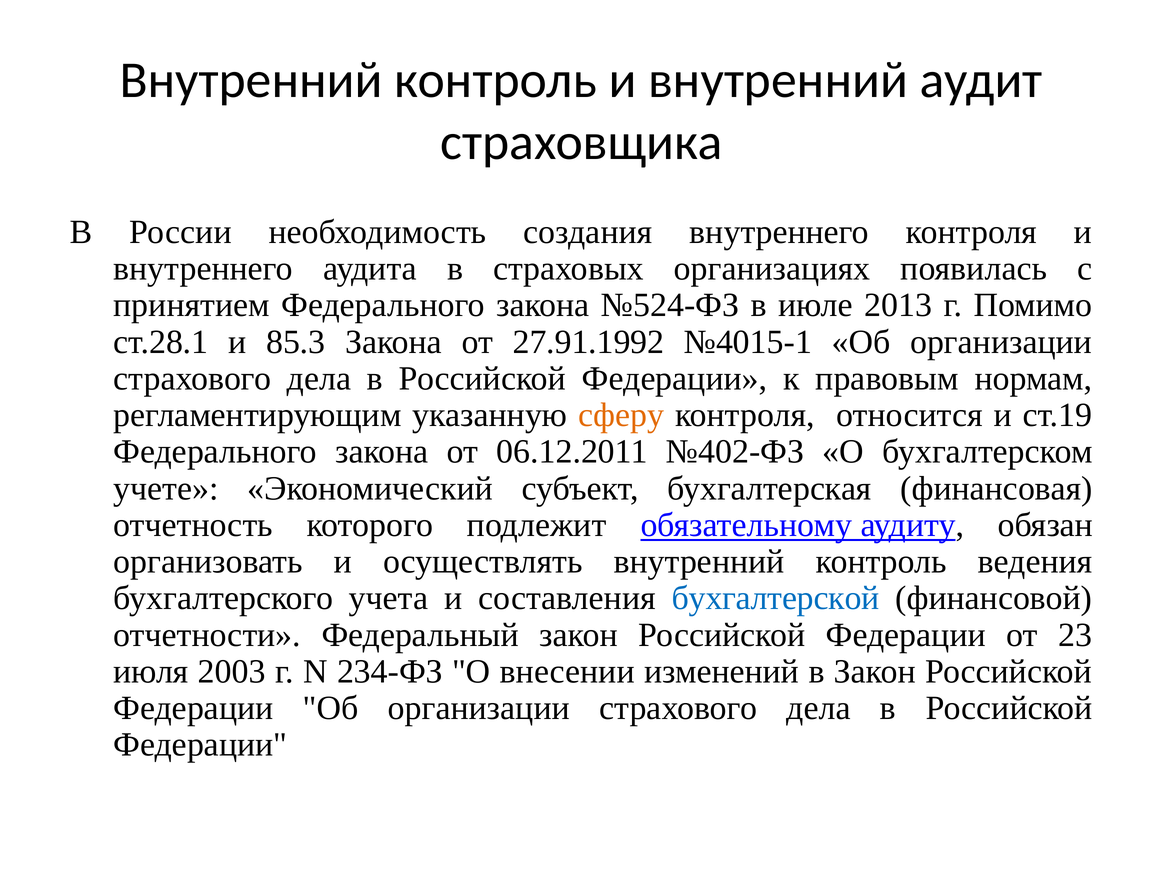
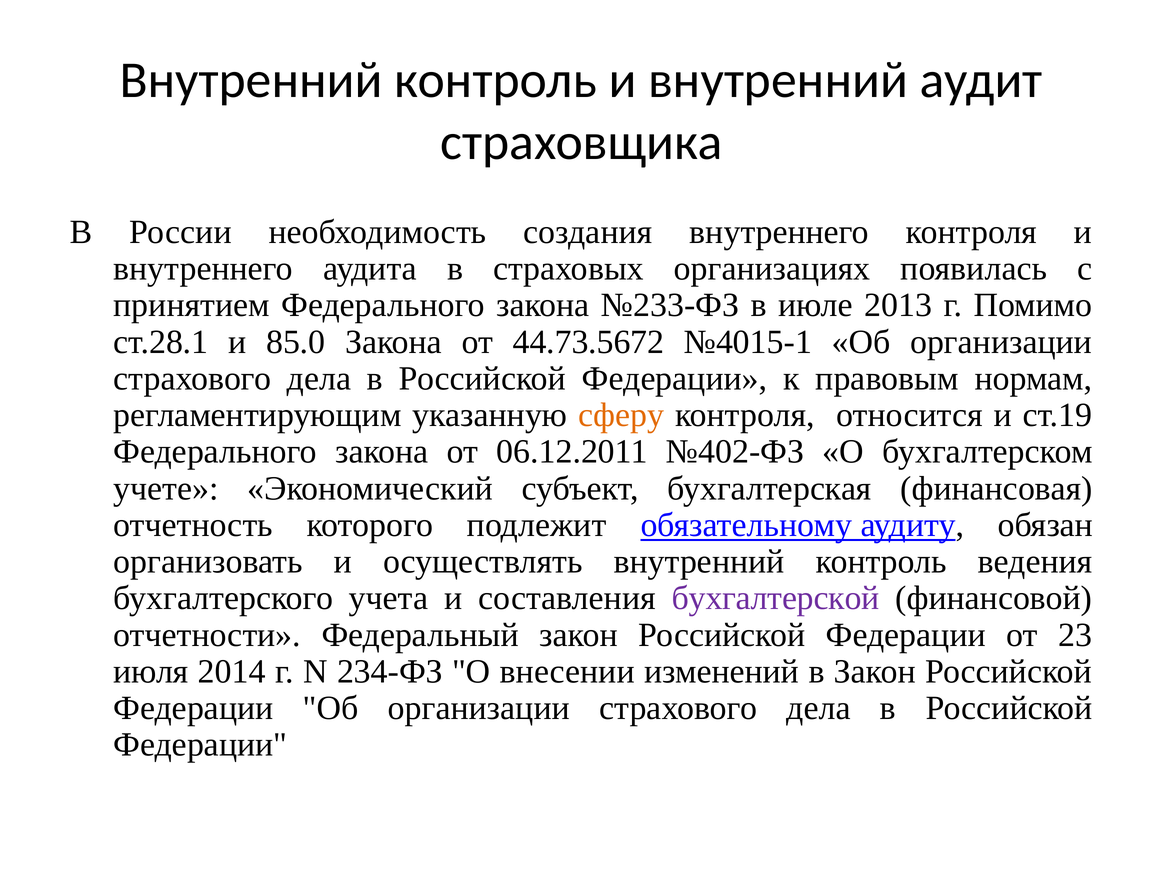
№524-ФЗ: №524-ФЗ -> №233-ФЗ (670, 305)
85.3: 85.3 -> 85.0 (296, 342)
27.91.1992: 27.91.1992 -> 44.73.5672 (588, 342)
бухгалтерской colour: blue -> purple (776, 598)
2003: 2003 -> 2014 (232, 672)
